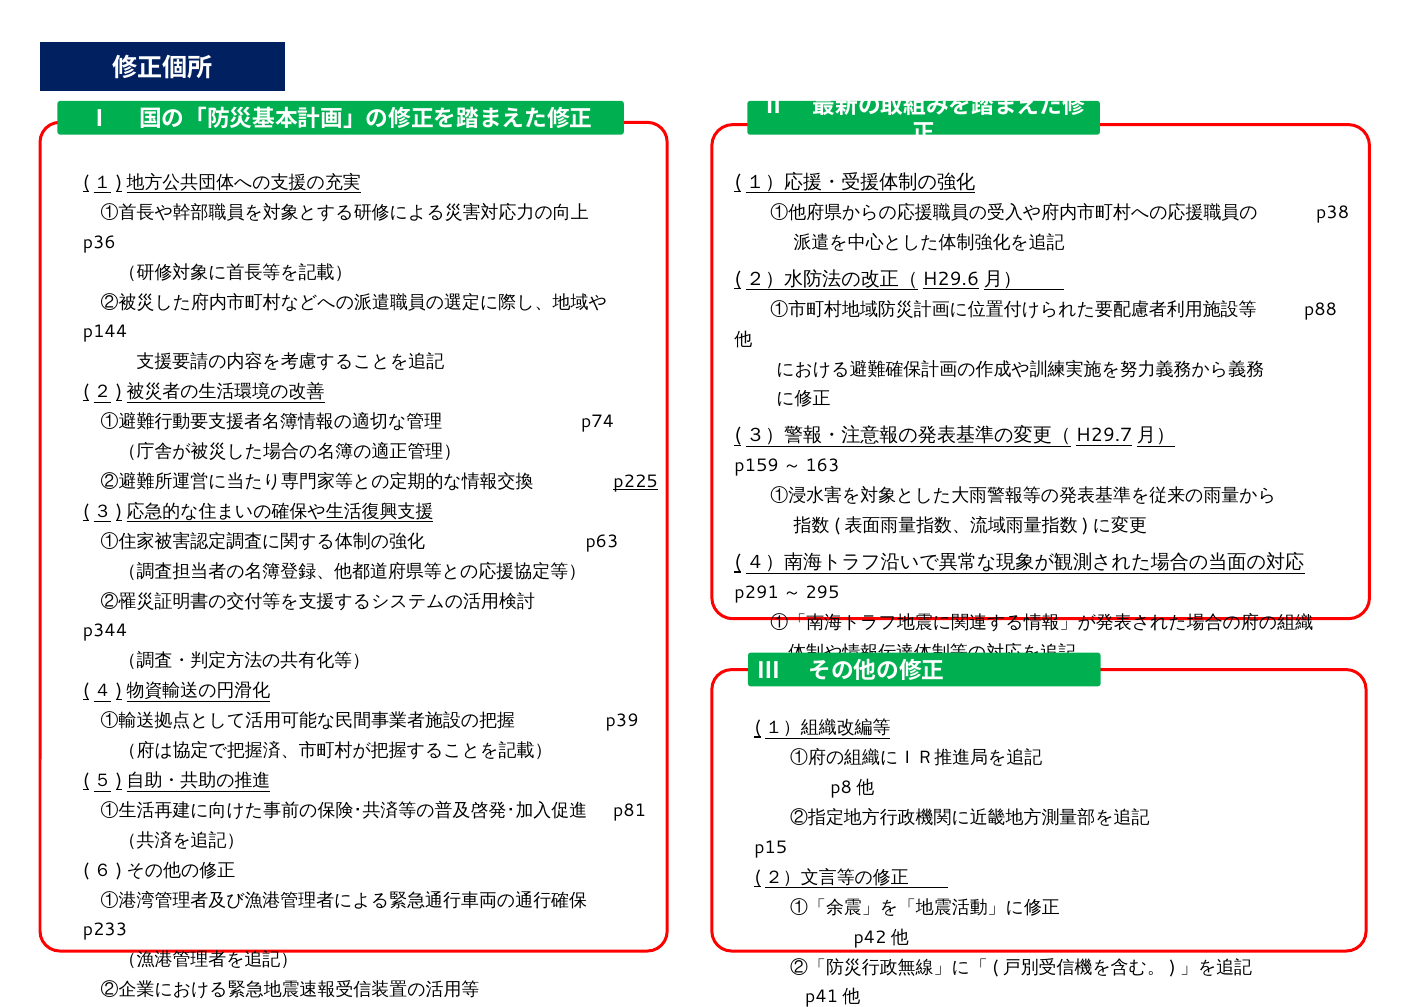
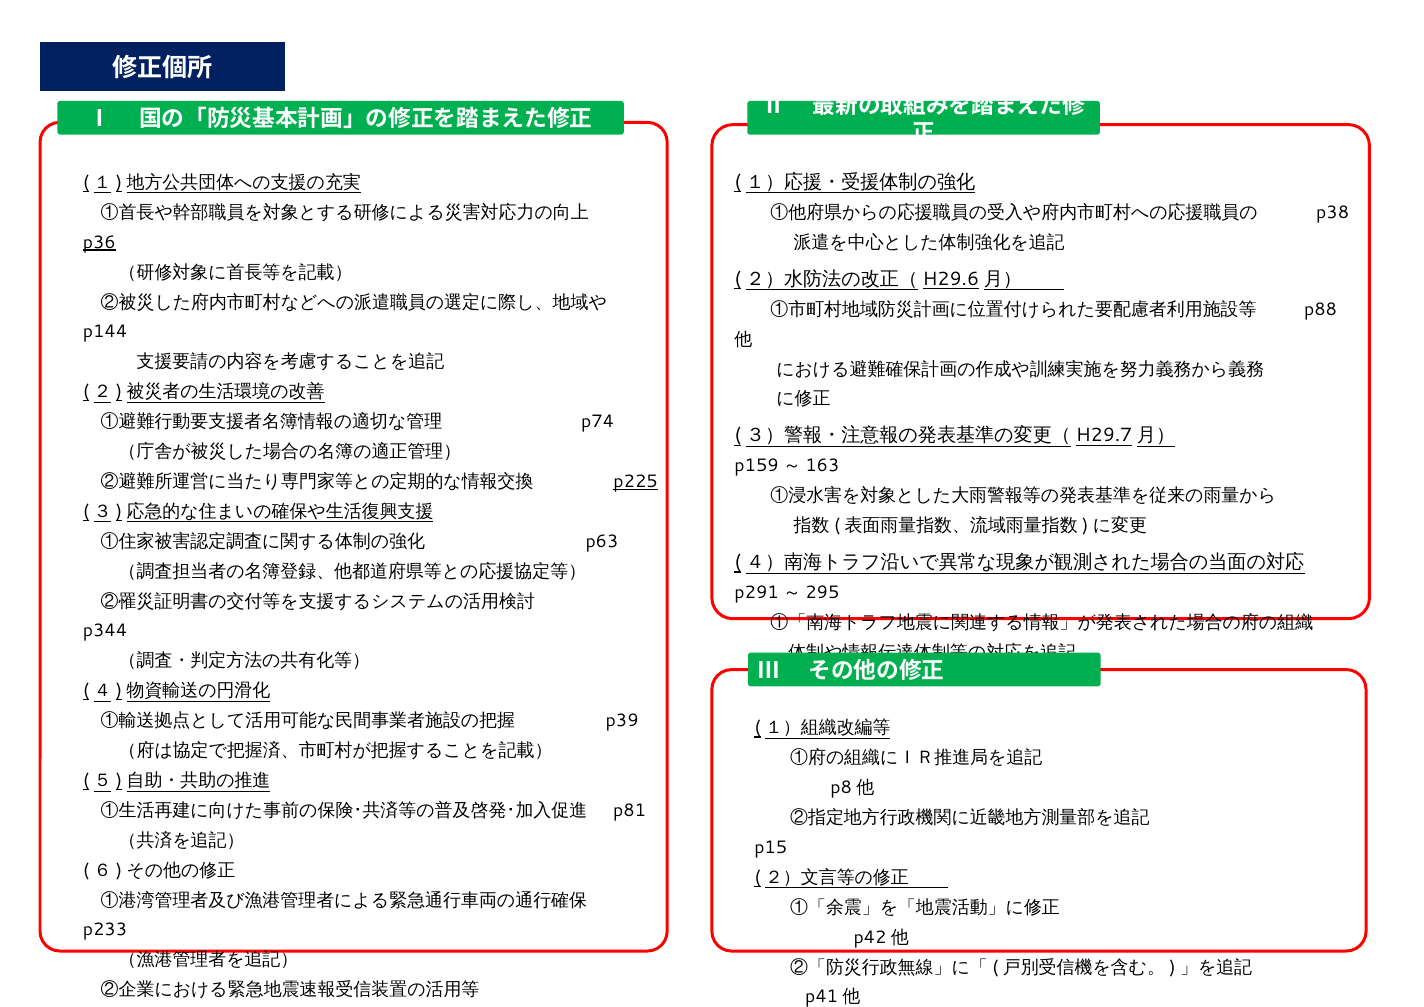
p36 underline: none -> present (99, 242)
